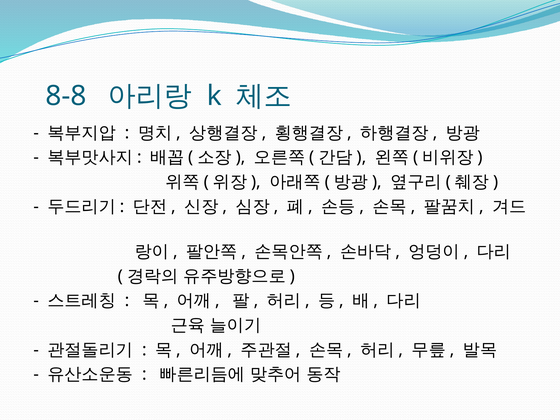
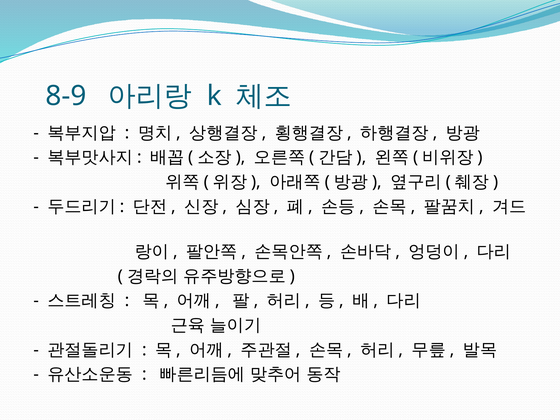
8-8: 8-8 -> 8-9 (66, 96)
